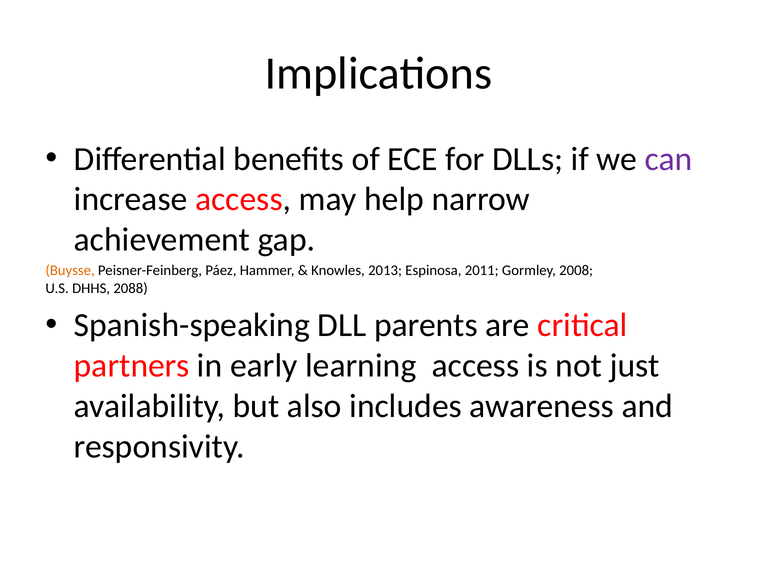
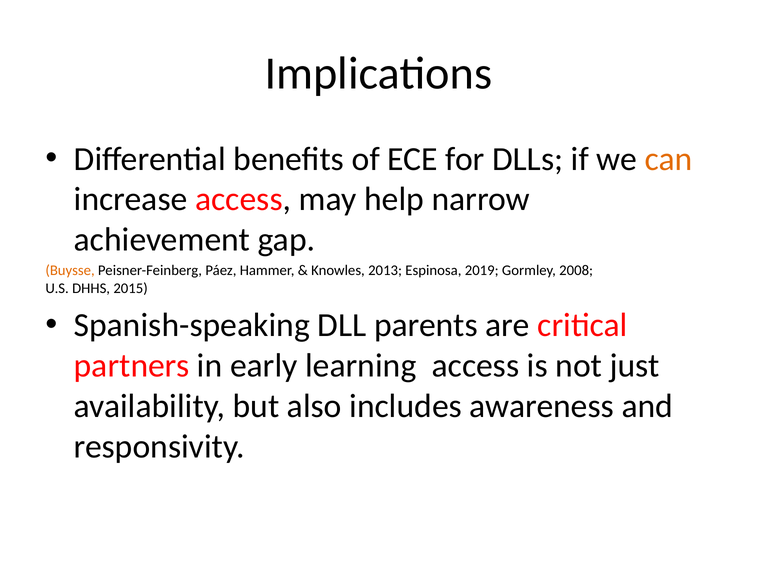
can colour: purple -> orange (669, 159)
2011: 2011 -> 2019 (482, 270)
2088: 2088 -> 2015 (131, 288)
